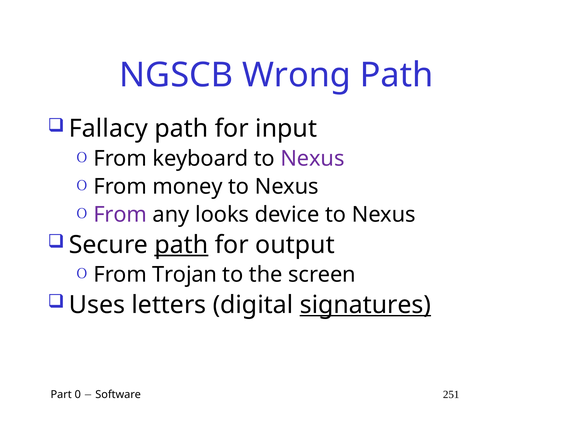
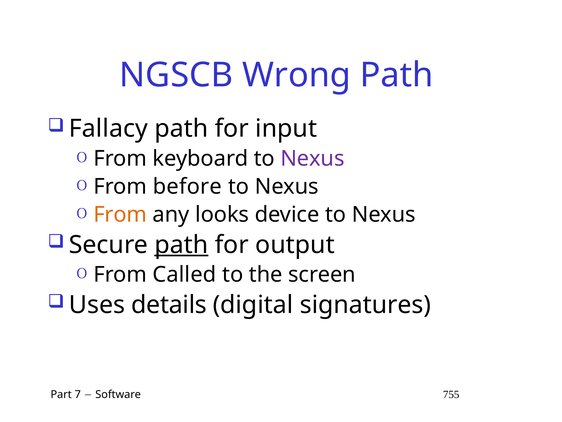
money: money -> before (187, 186)
From colour: purple -> orange (120, 214)
Trojan: Trojan -> Called (184, 274)
letters: letters -> details (169, 305)
signatures underline: present -> none (365, 305)
0: 0 -> 7 (78, 394)
251: 251 -> 755 (451, 394)
